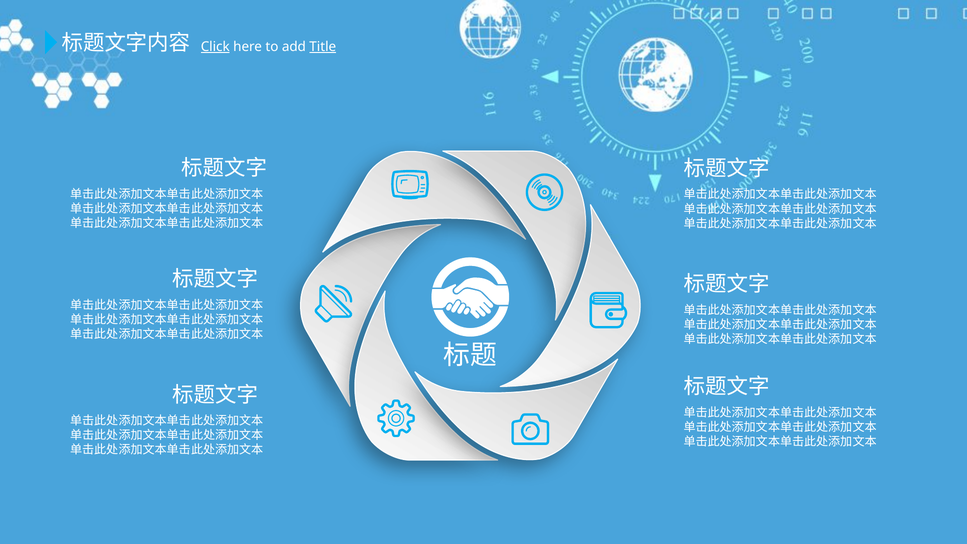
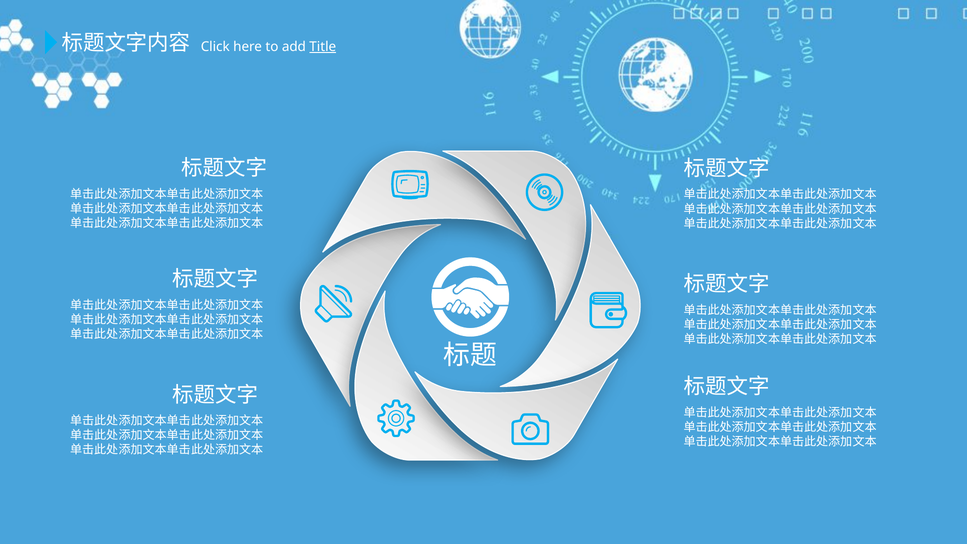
Click underline: present -> none (215, 47)
